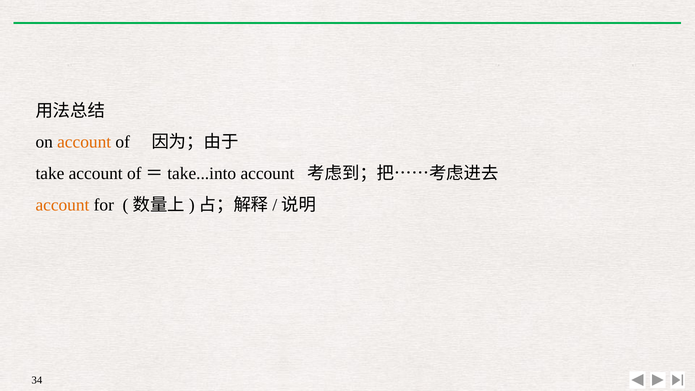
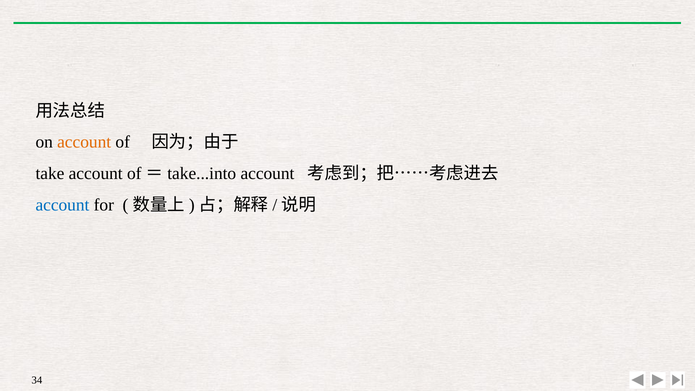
account colour: orange -> blue (62, 205)
